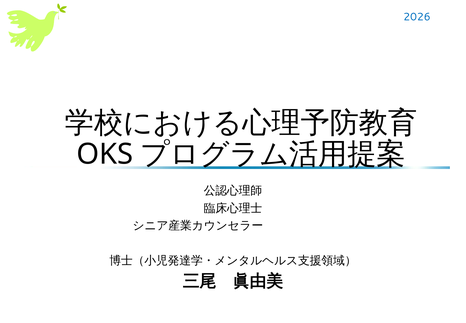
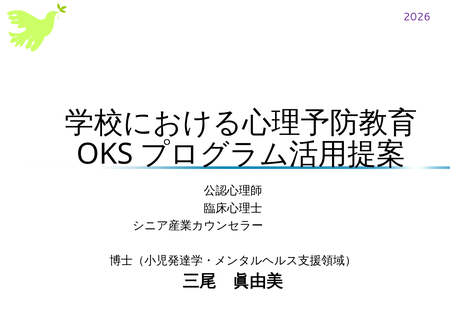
2026 colour: blue -> purple (417, 17)
